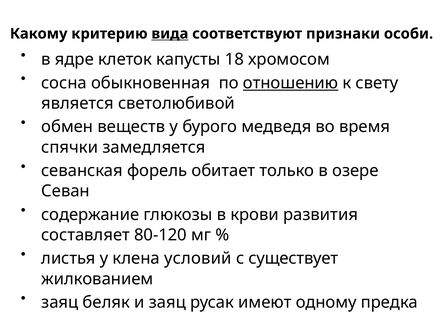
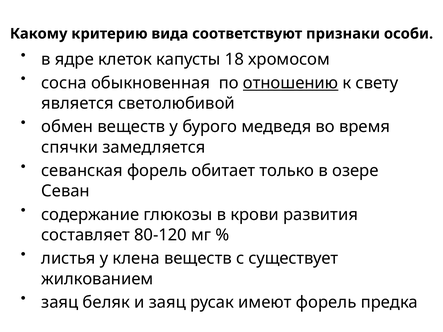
вида underline: present -> none (170, 34)
клена условий: условий -> веществ (198, 259)
имеют одному: одному -> форель (326, 303)
